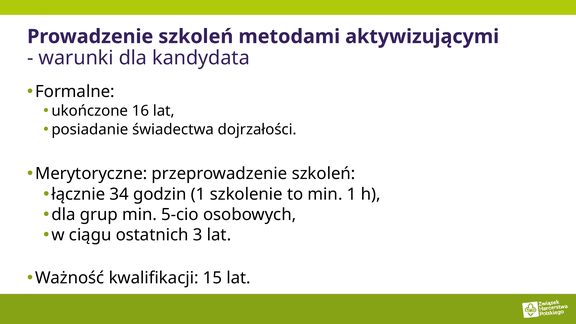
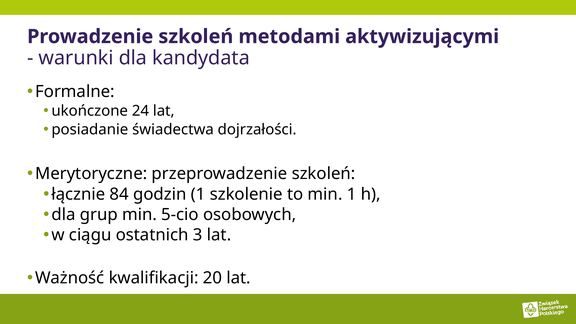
16: 16 -> 24 (140, 111)
34: 34 -> 84 (119, 194)
15: 15 -> 20 (212, 278)
